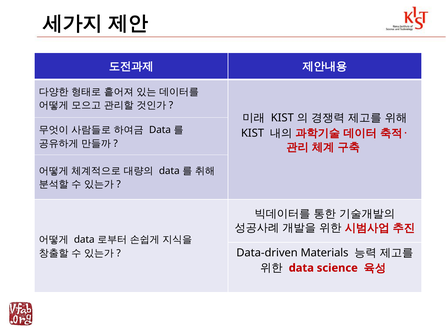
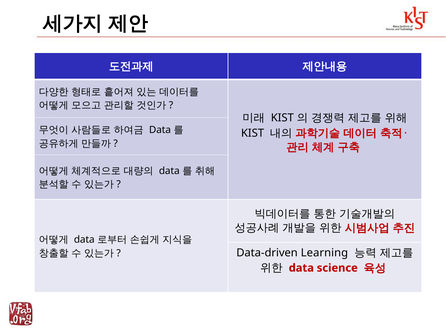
Materials: Materials -> Learning (324, 253)
